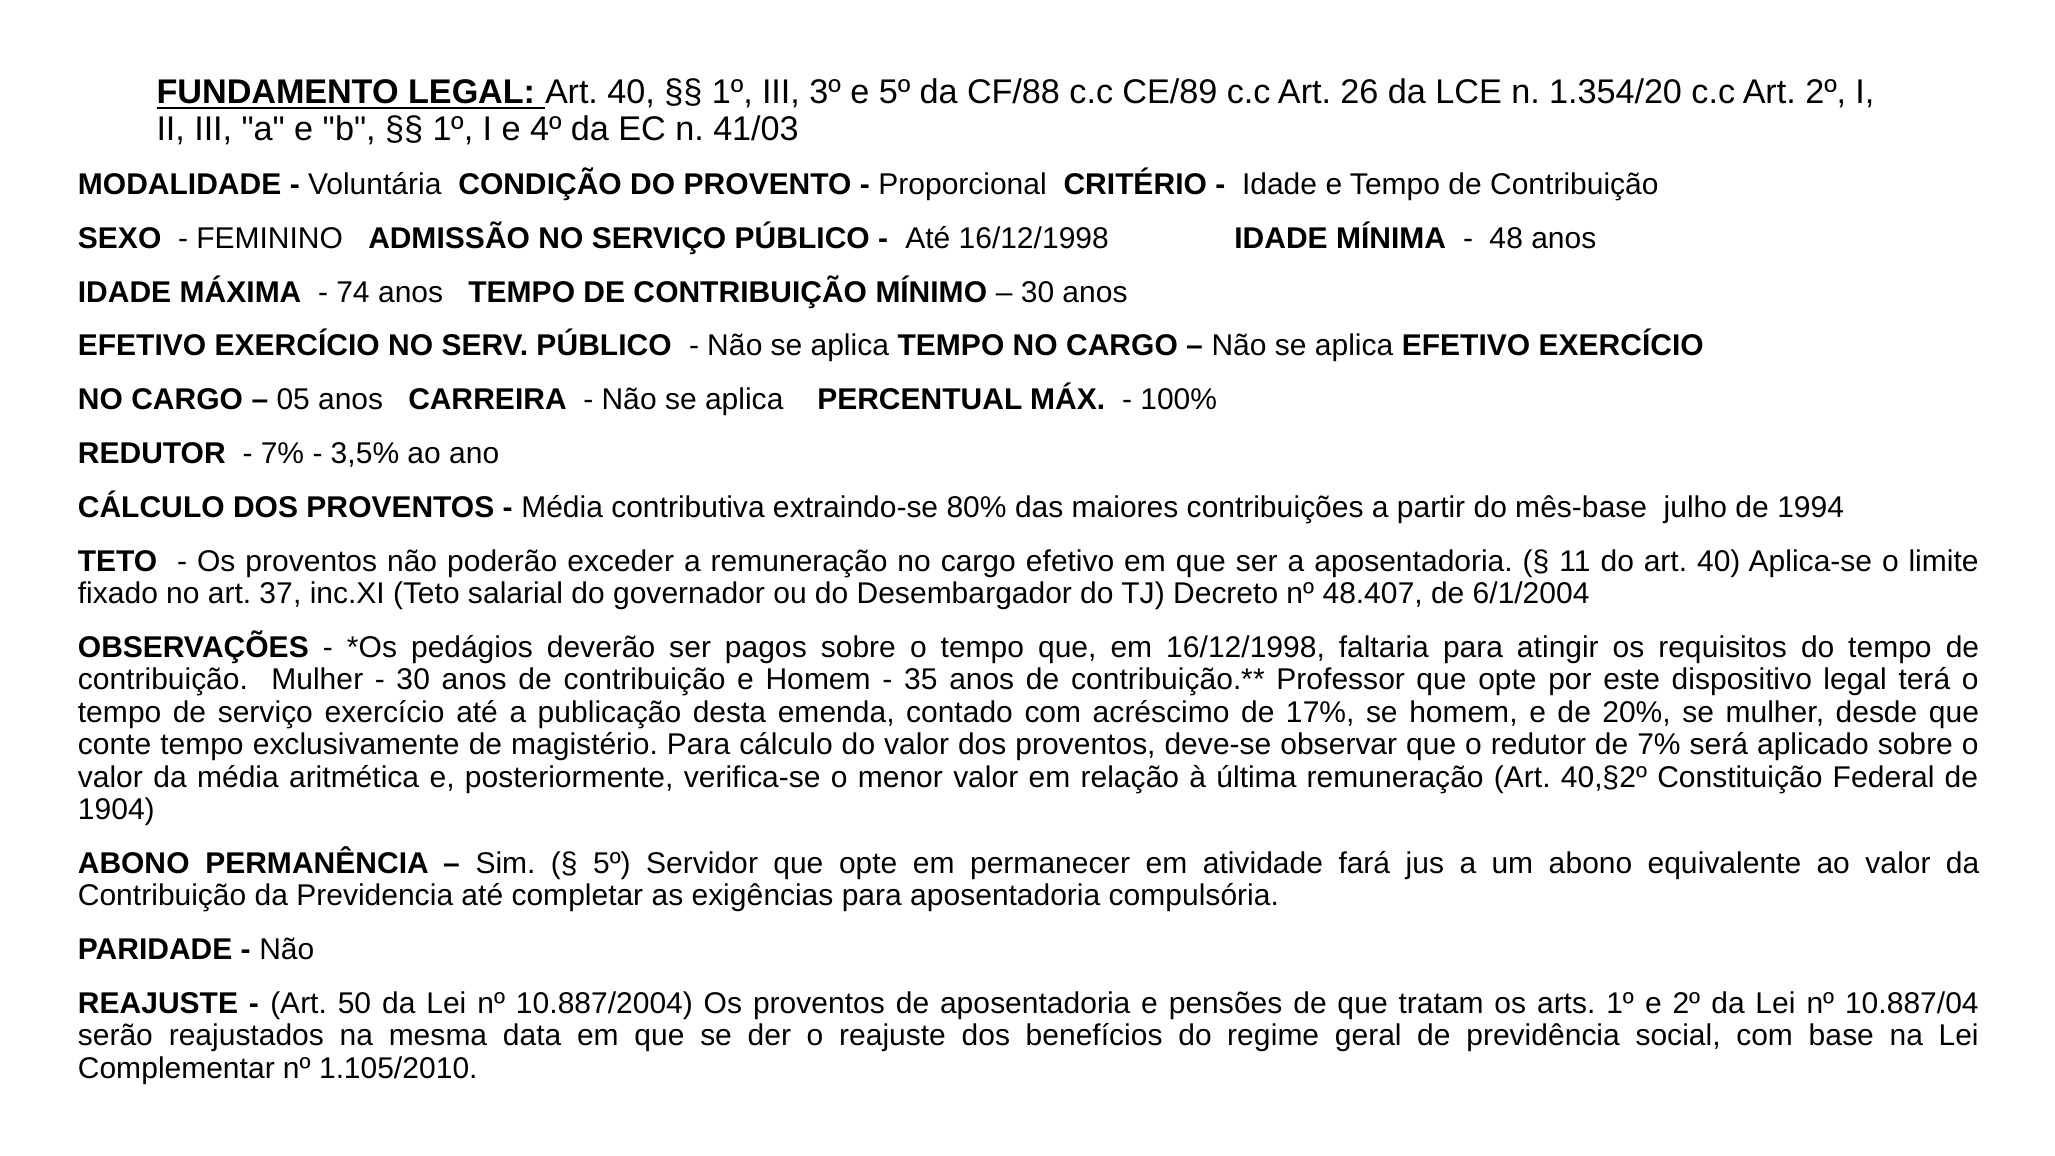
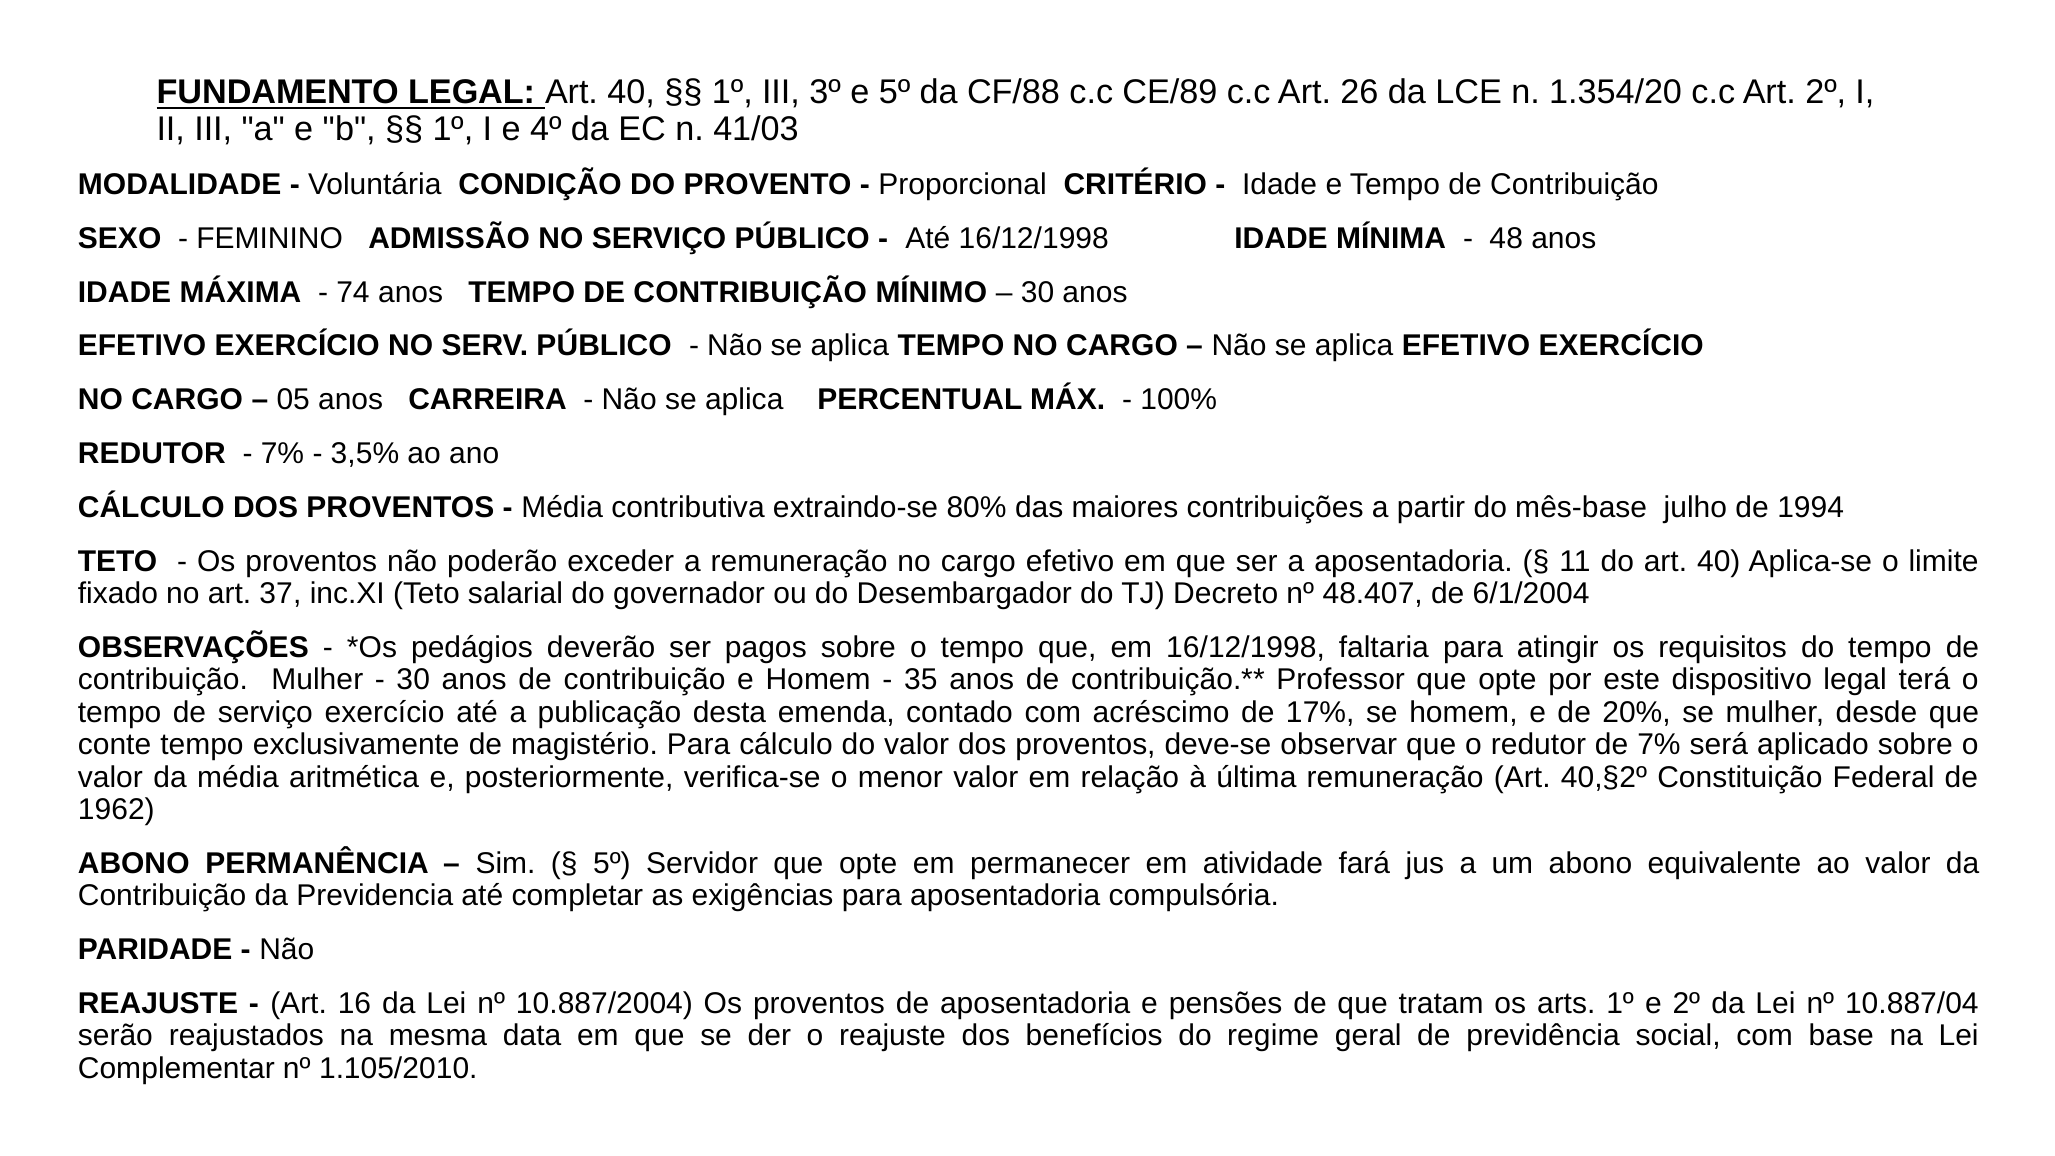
1904: 1904 -> 1962 (116, 810)
50: 50 -> 16 (354, 1003)
